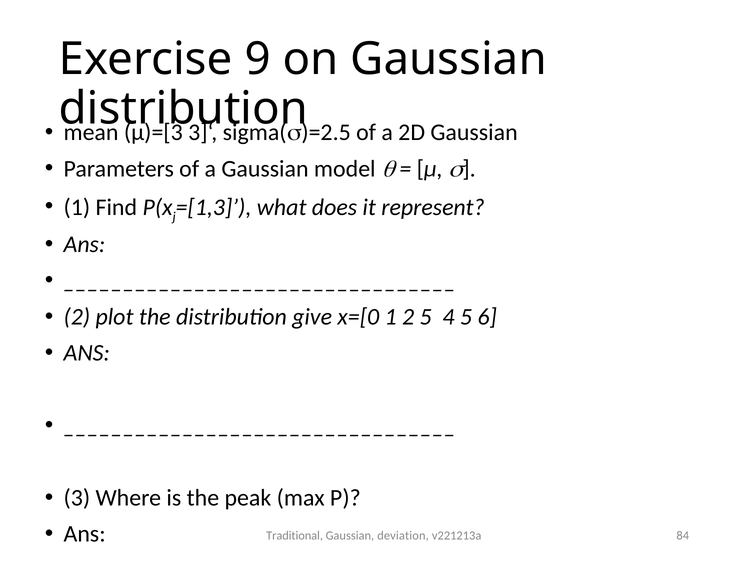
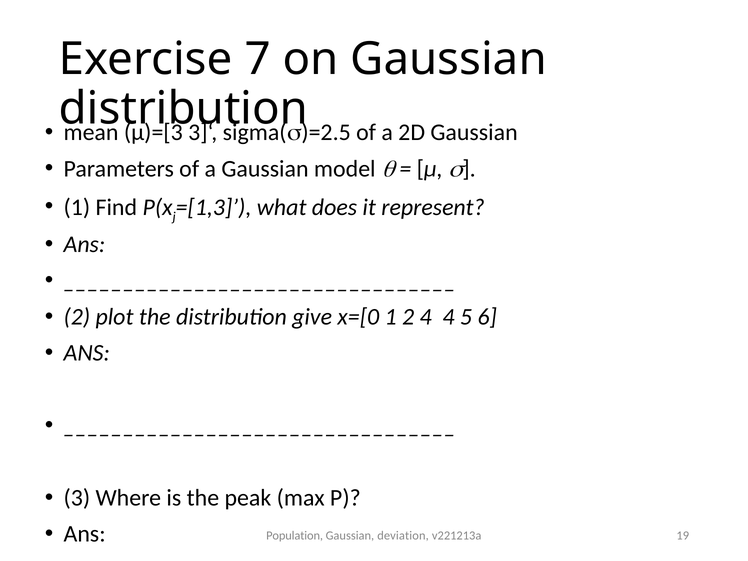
9: 9 -> 7 (258, 59)
2 5: 5 -> 4 (426, 317)
Traditional: Traditional -> Population (295, 536)
84: 84 -> 19 (683, 536)
